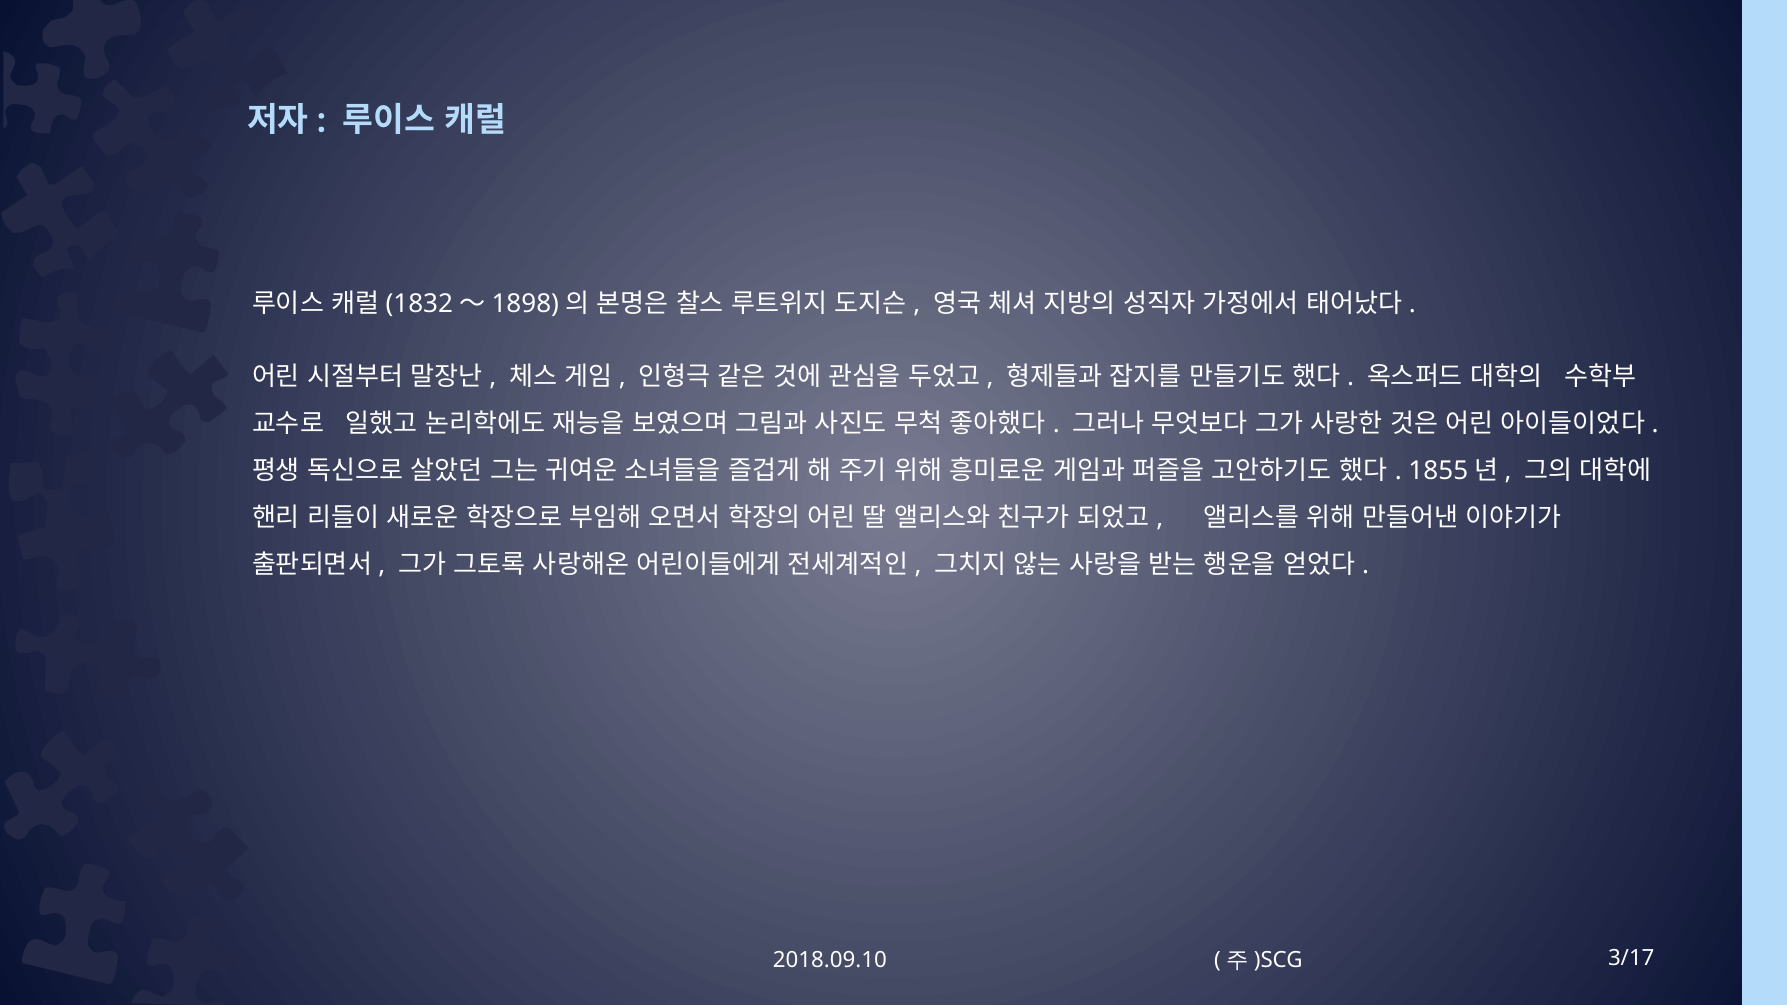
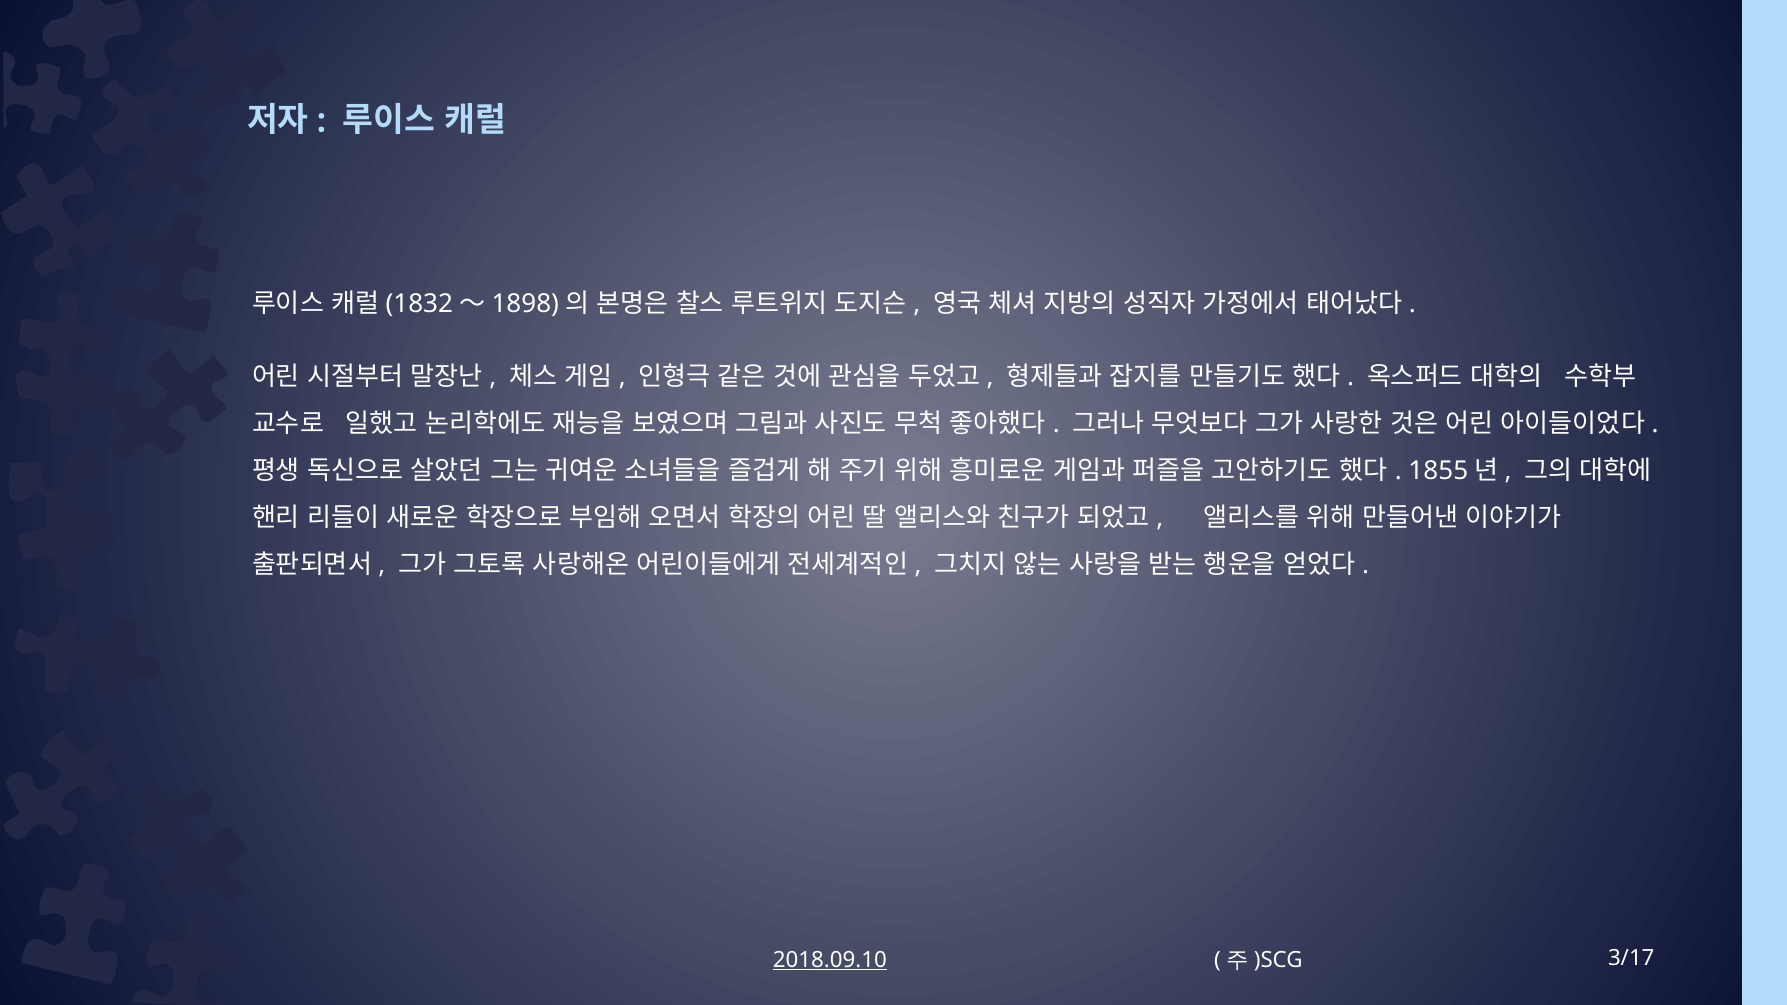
2018.09.10 underline: none -> present (830, 960)
